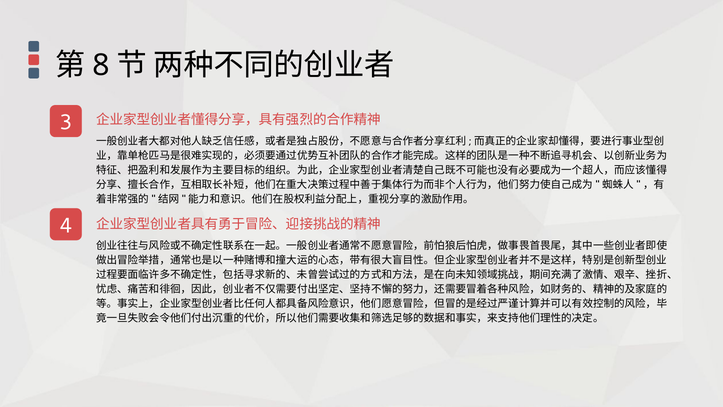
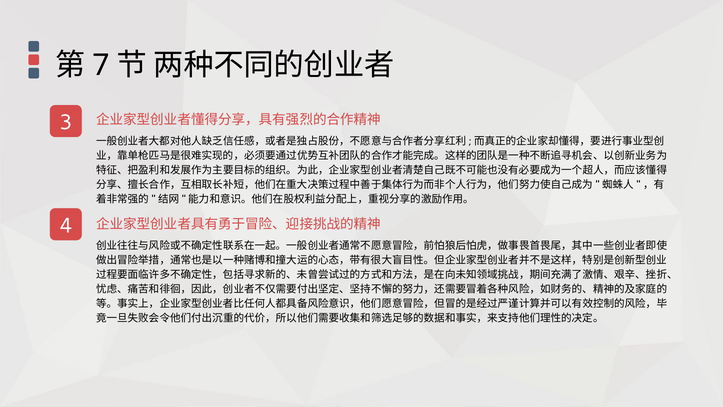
8: 8 -> 7 (101, 65)
